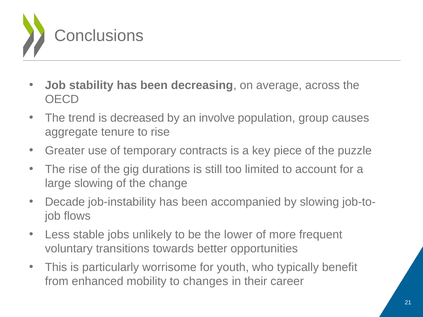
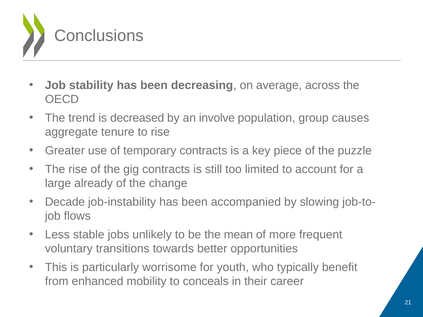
gig durations: durations -> contracts (166, 169)
large slowing: slowing -> already (94, 183)
lower: lower -> mean (238, 235)
changes: changes -> conceals (206, 282)
